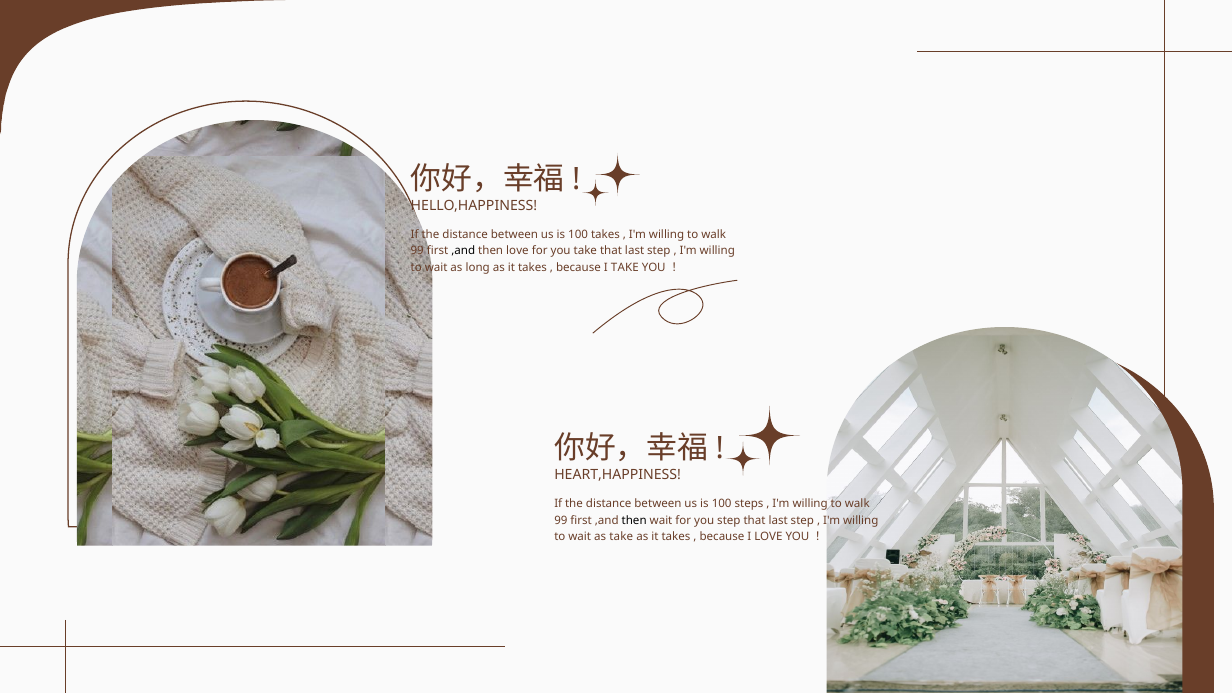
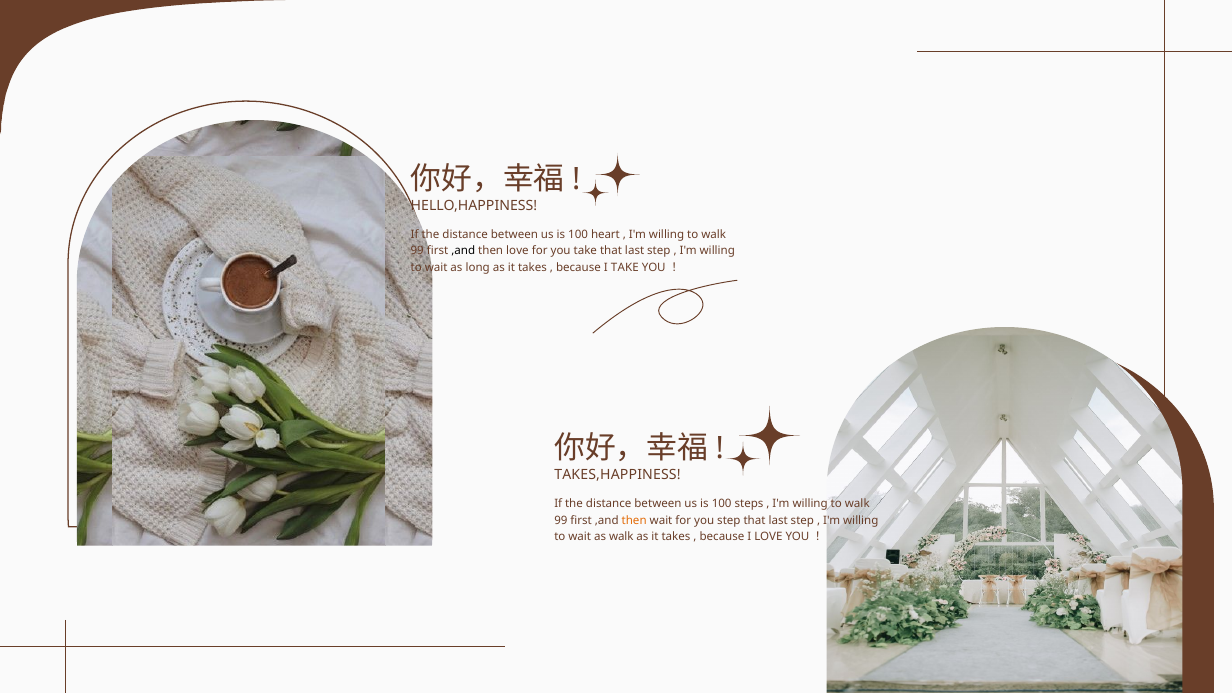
100 takes: takes -> heart (605, 234)
HEART,HAPPINESS: HEART,HAPPINESS -> TAKES,HAPPINESS (617, 475)
then colour: black -> orange (634, 520)
as take: take -> walk (621, 537)
